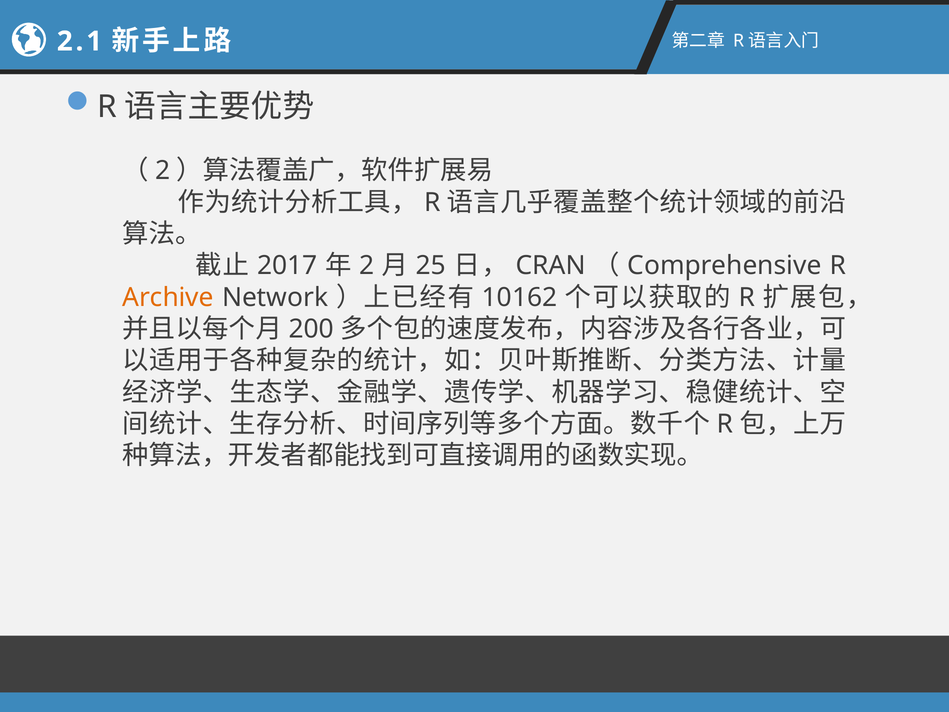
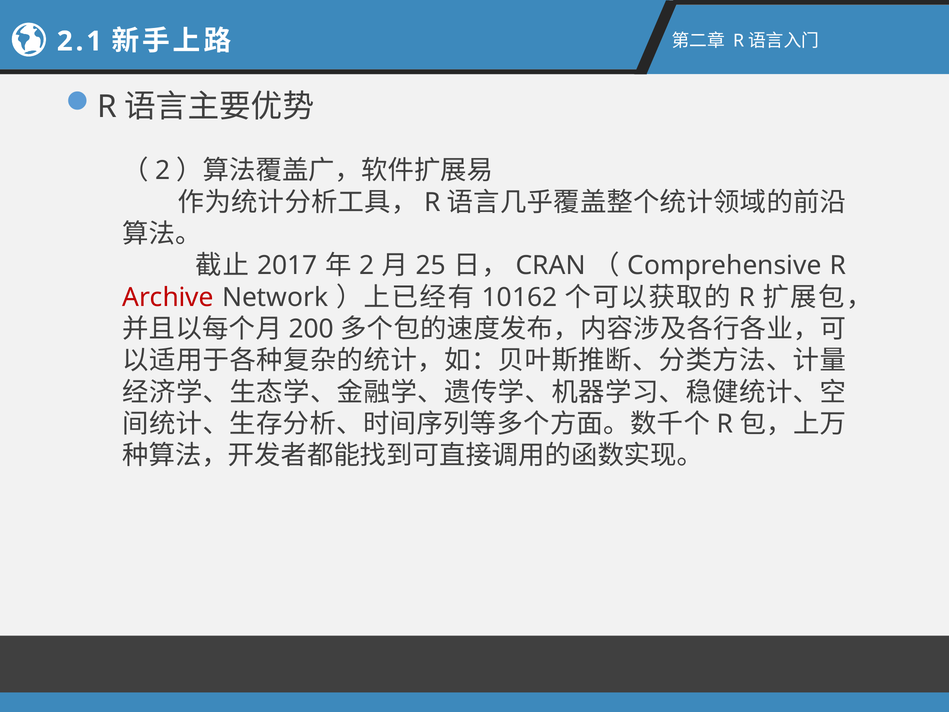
Archive colour: orange -> red (168, 297)
